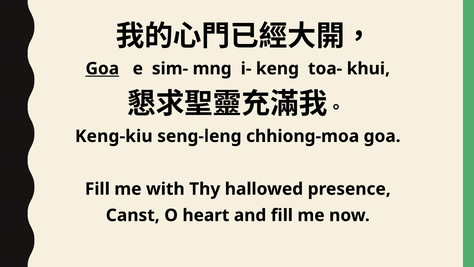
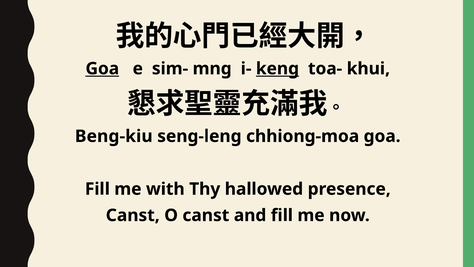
keng underline: none -> present (277, 69)
Keng-kiu: Keng-kiu -> Beng-kiu (114, 136)
O heart: heart -> canst (206, 215)
